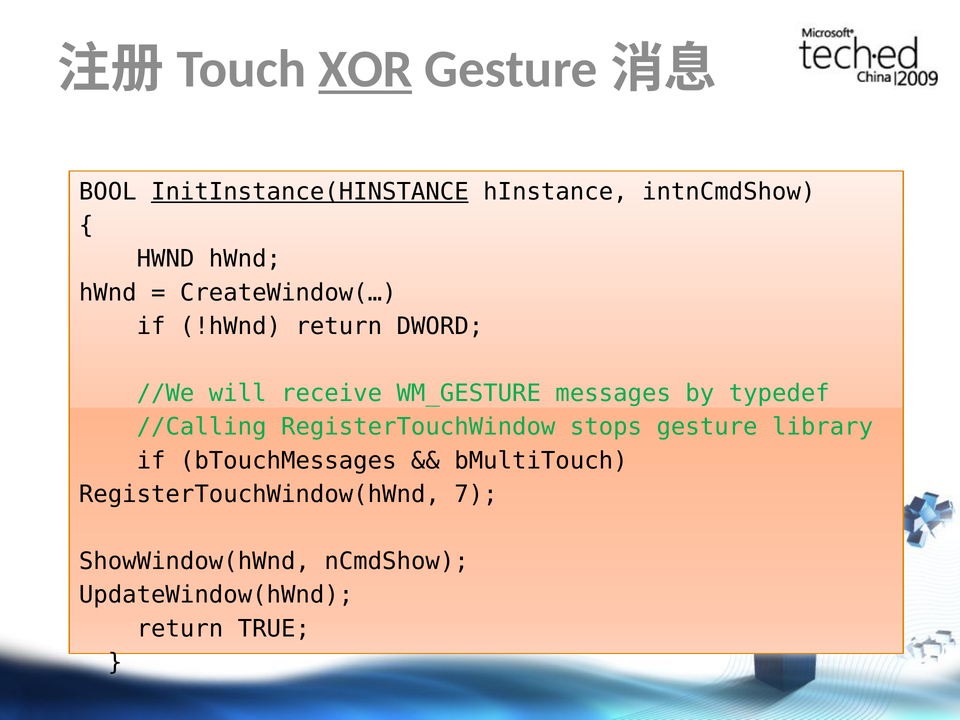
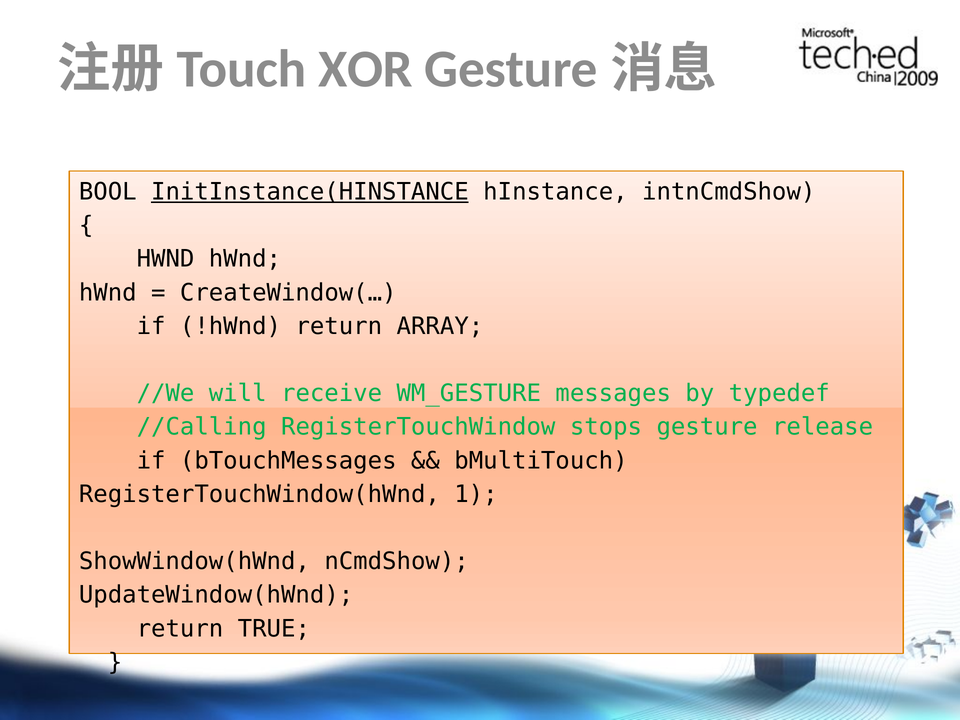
XOR underline: present -> none (366, 69)
DWORD: DWORD -> ARRAY (440, 326)
library: library -> release (823, 427)
7: 7 -> 1 (476, 494)
